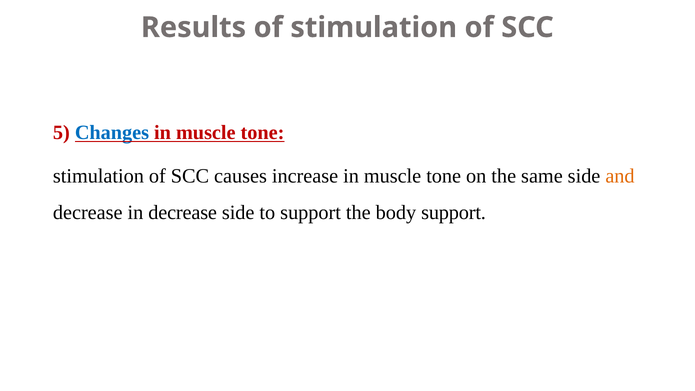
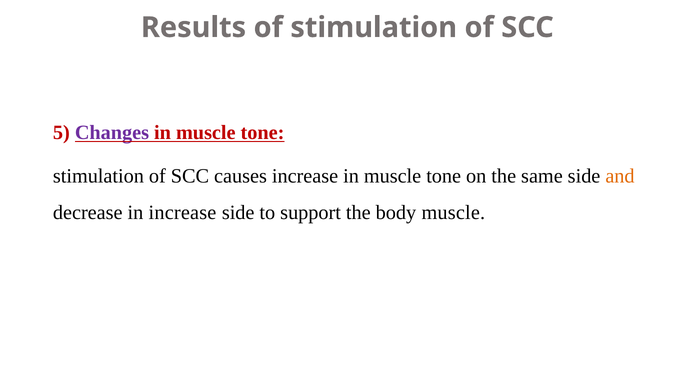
Changes colour: blue -> purple (112, 132)
in decrease: decrease -> increase (182, 213)
body support: support -> muscle (453, 213)
